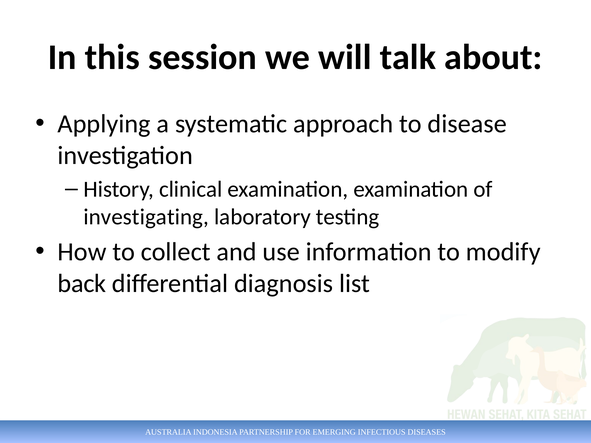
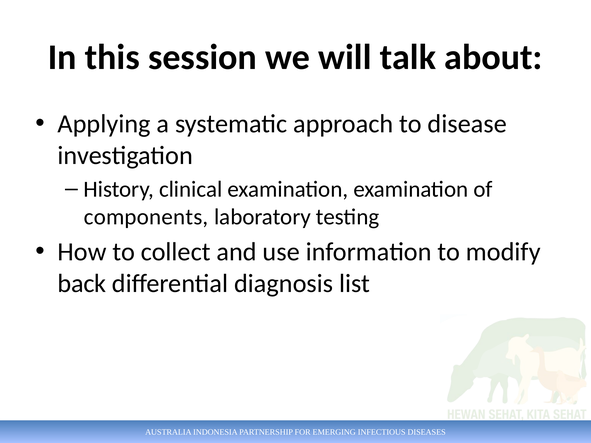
investigating: investigating -> components (146, 217)
